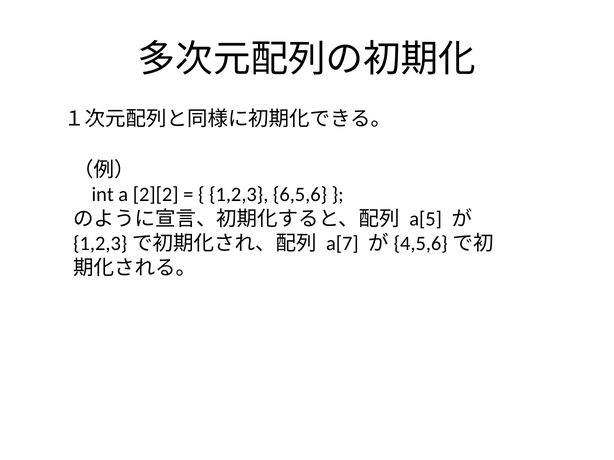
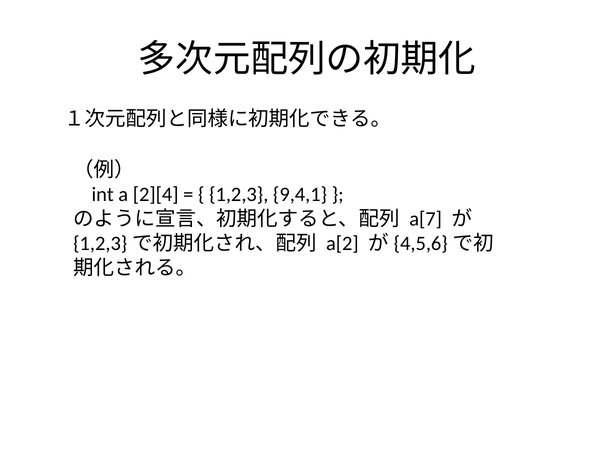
2][2: 2][2 -> 2][4 (156, 195)
6,5,6: 6,5,6 -> 9,4,1 (300, 195)
a[5: a[5 -> a[7 (426, 219)
a[7: a[7 -> a[2 (342, 244)
